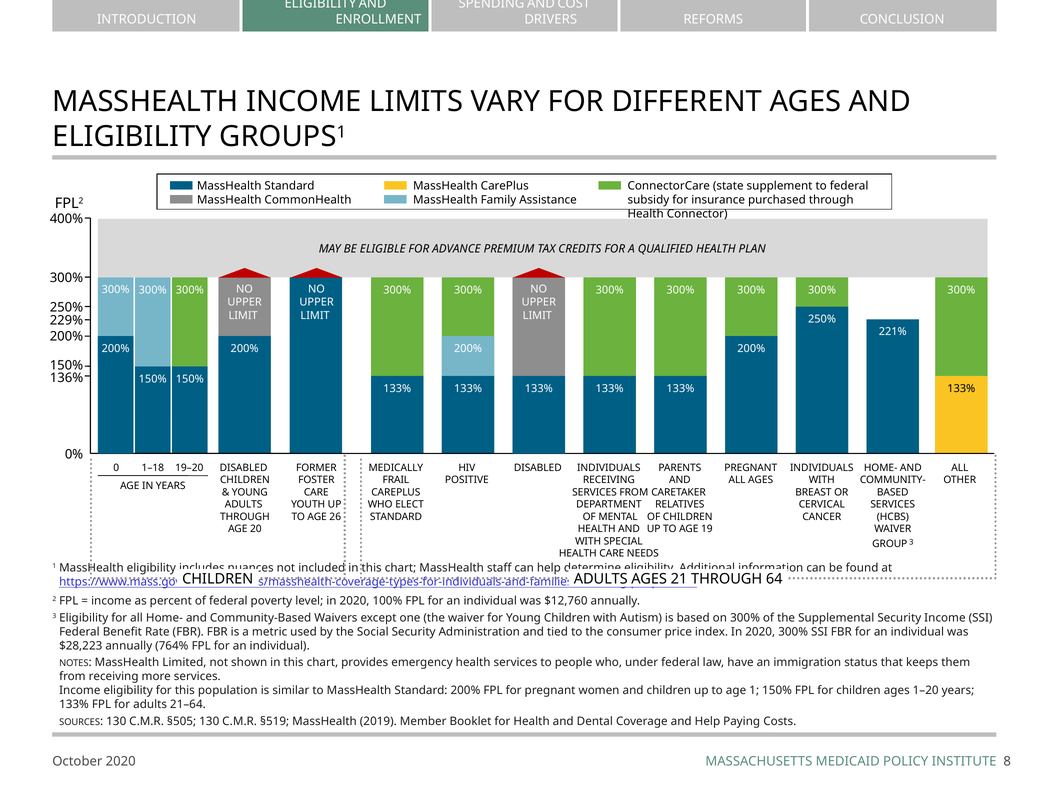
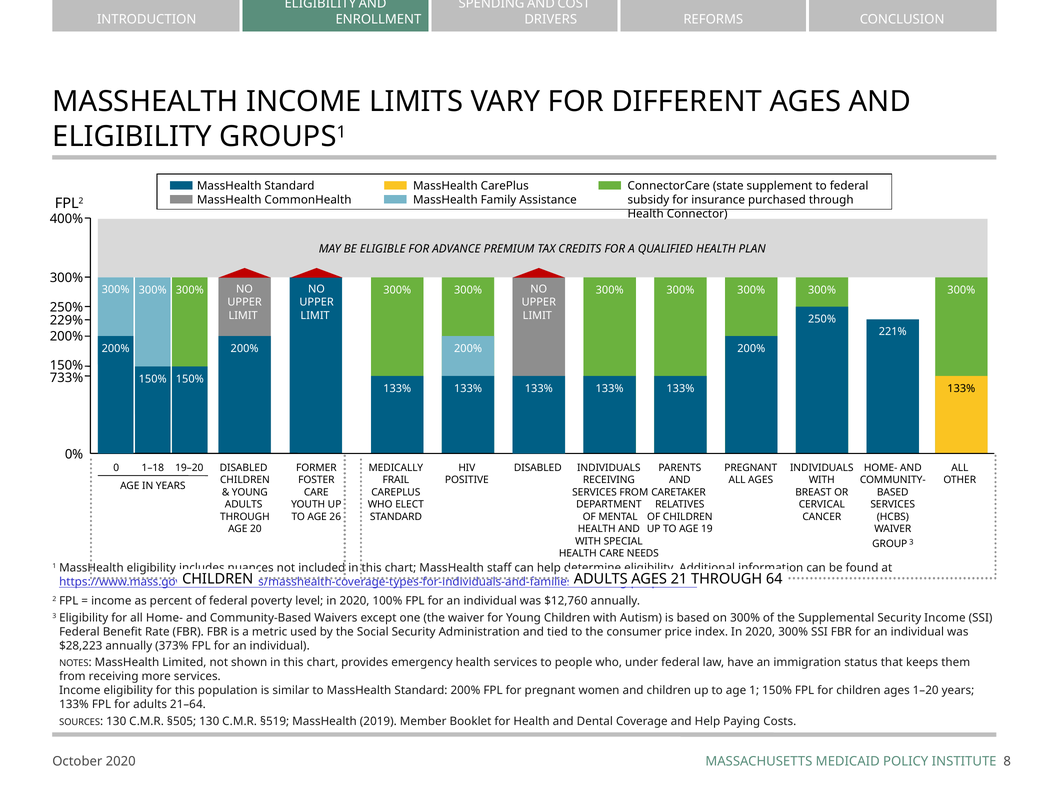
136%: 136% -> 733% (67, 378)
764%: 764% -> 373% (172, 645)
